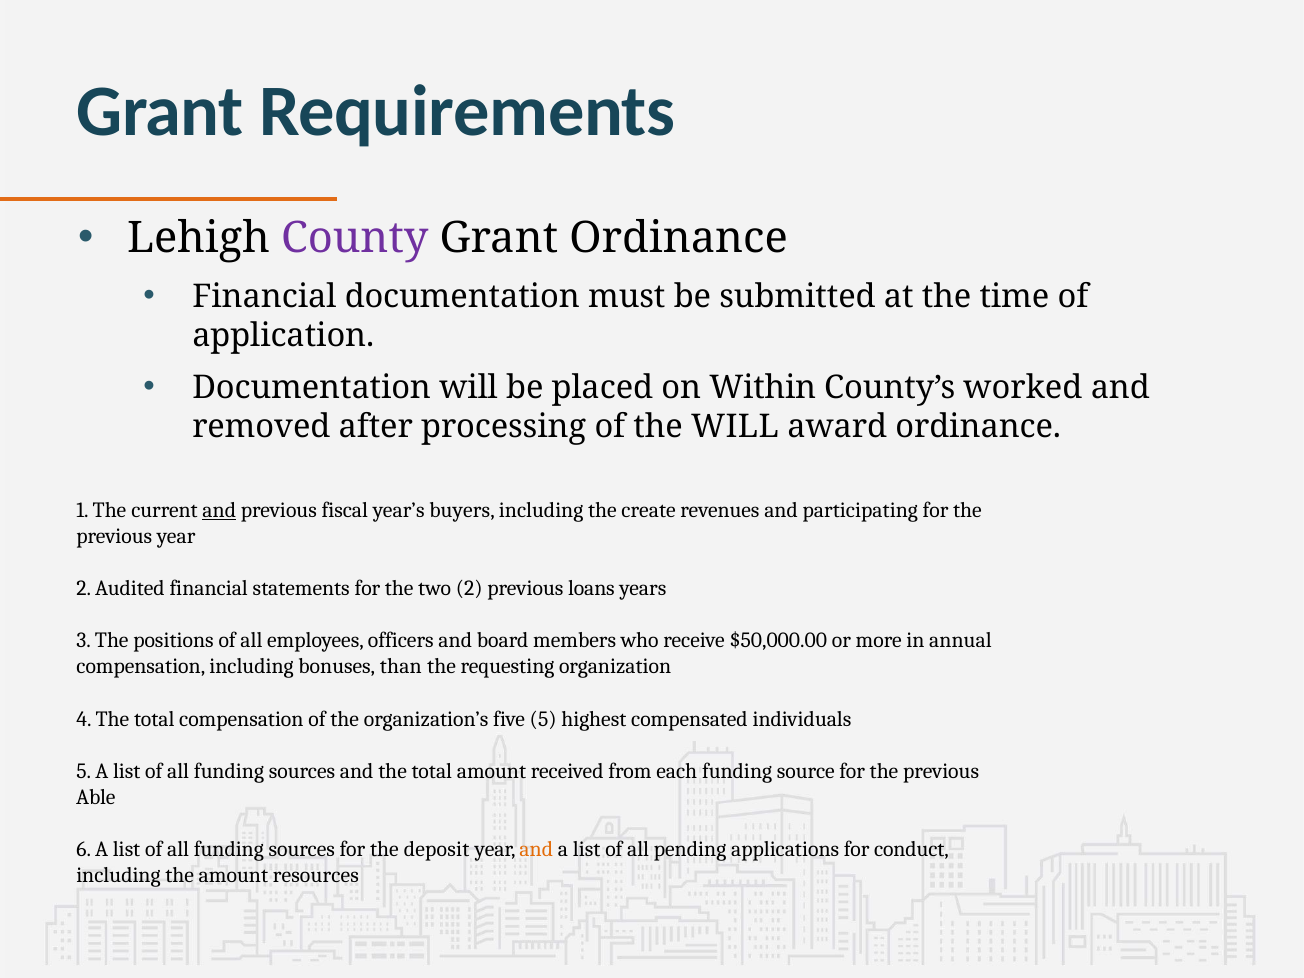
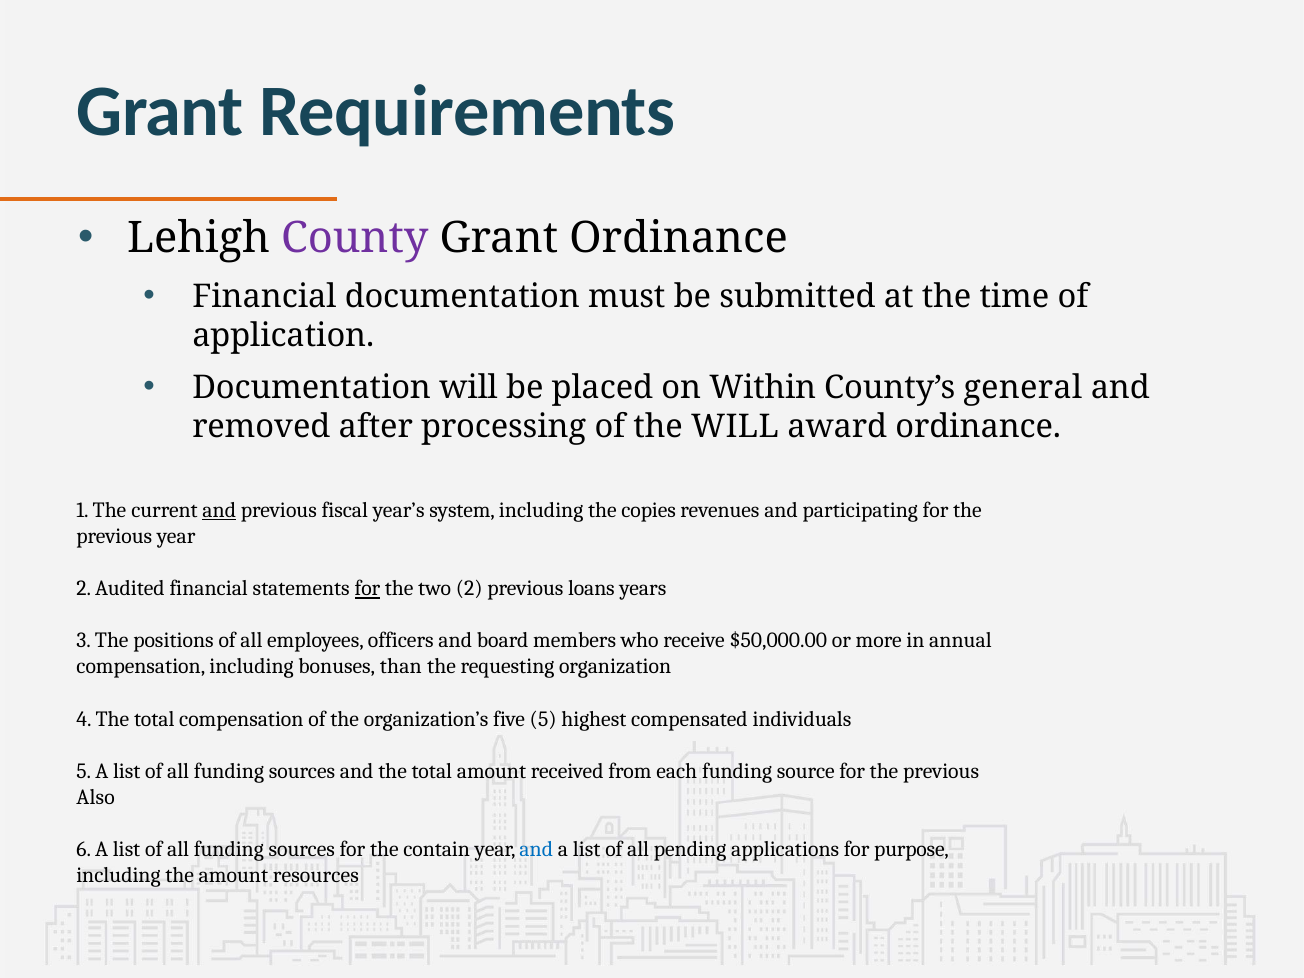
worked: worked -> general (1023, 387)
buyers: buyers -> system (462, 510)
create: create -> copies (649, 510)
for underline: none -> present (367, 589)
Able: Able -> Also (96, 797)
deposit: deposit -> contain (437, 849)
and colour: orange -> blue (536, 849)
conduct: conduct -> purpose (911, 849)
